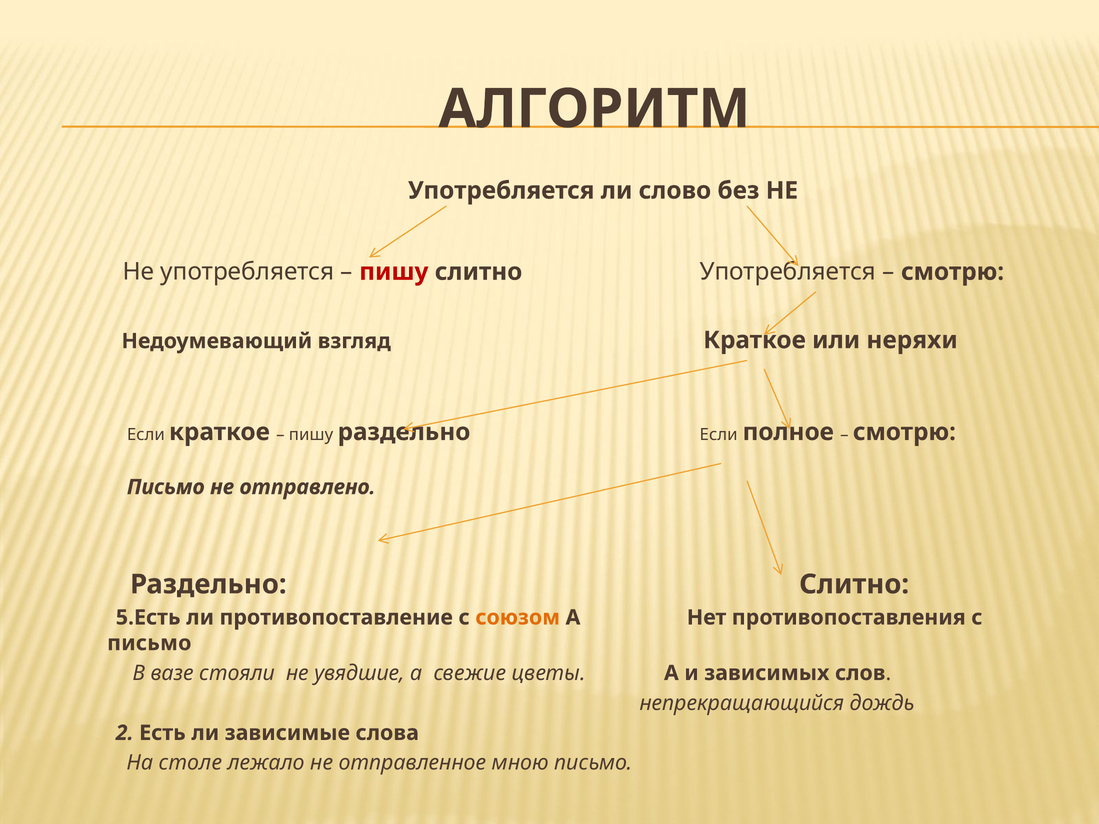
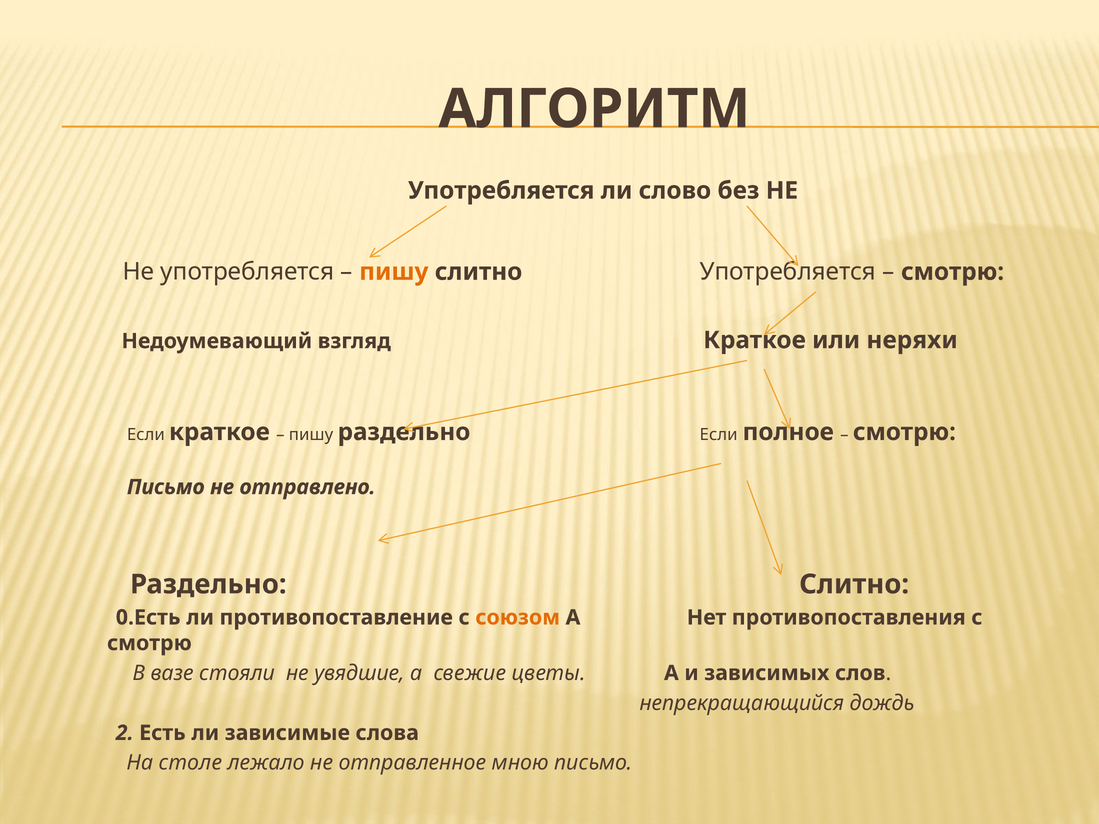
пишу colour: red -> orange (394, 272)
5.Есть: 5.Есть -> 0.Есть (148, 618)
письмо: письмо -> смотрю (149, 643)
